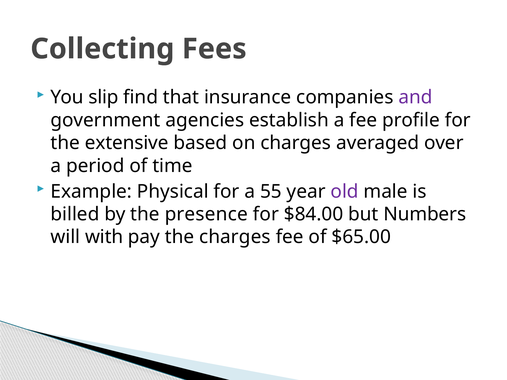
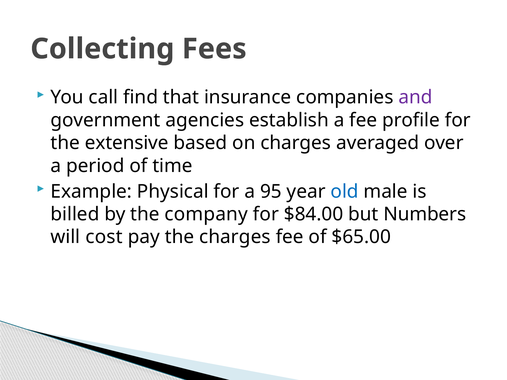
slip: slip -> call (103, 97)
55: 55 -> 95 (271, 192)
old colour: purple -> blue (345, 192)
presence: presence -> company (206, 214)
with: with -> cost (104, 237)
